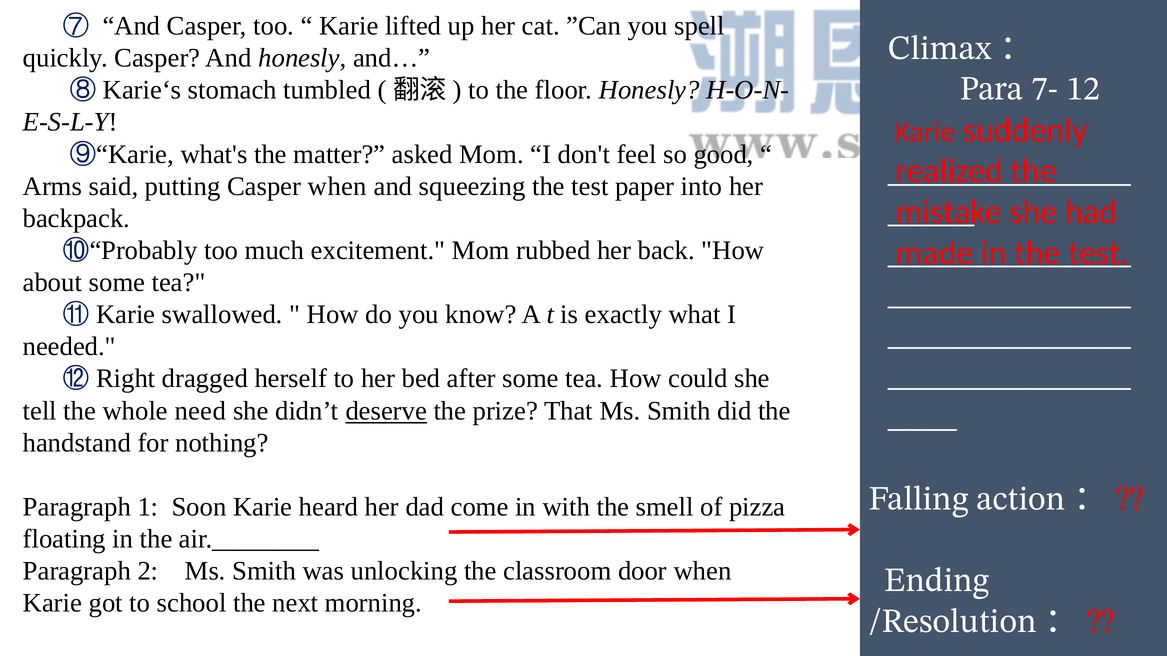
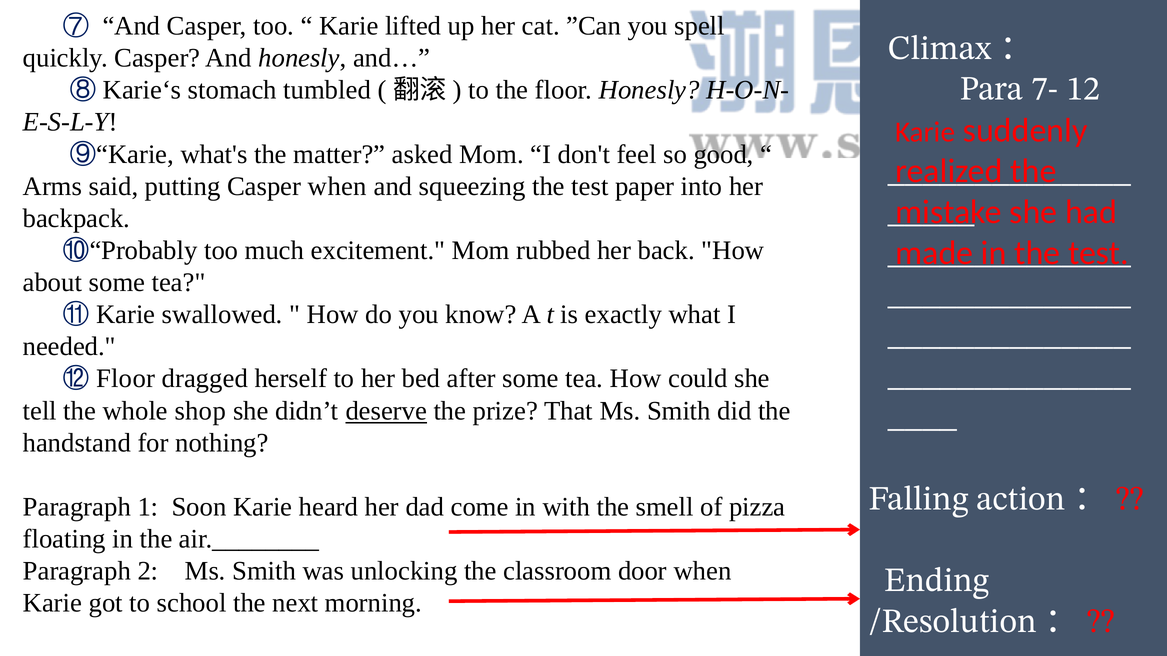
⑫ Right: Right -> Floor (126, 379)
need: need -> shop (200, 411)
